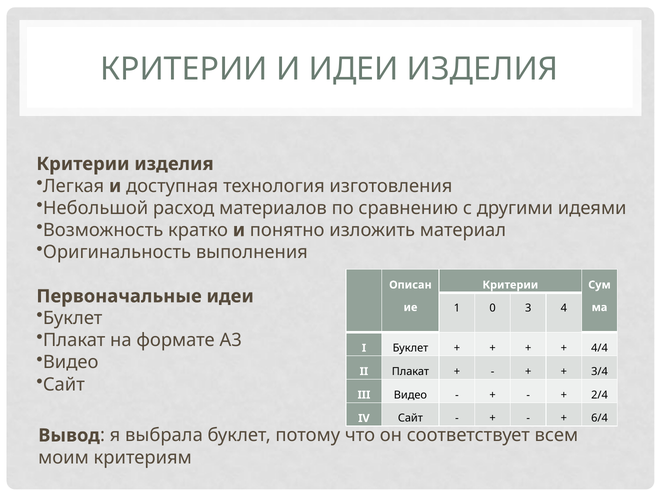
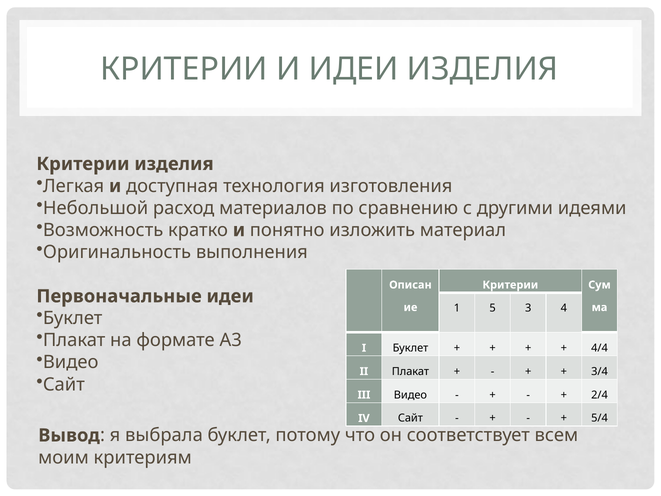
0: 0 -> 5 (493, 308)
6/4: 6/4 -> 5/4 (600, 418)
